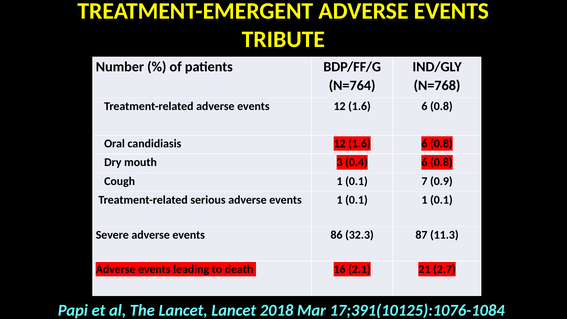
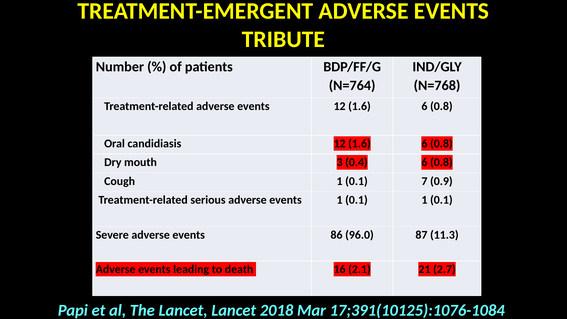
32.3: 32.3 -> 96.0 (359, 235)
